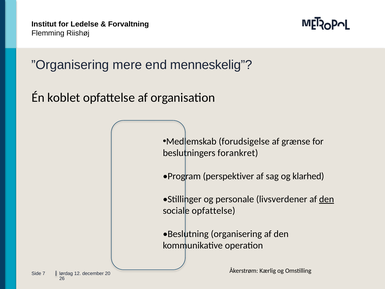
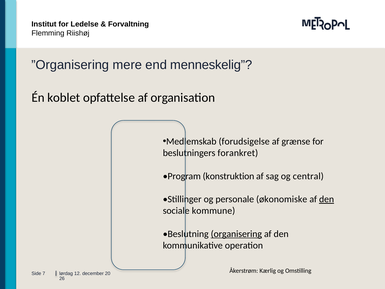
perspektiver: perspektiver -> konstruktion (229, 176)
klarhed: klarhed -> central (308, 176)
livsverdener: livsverdener -> økonomiske (282, 199)
opfattelse: opfattelse -> kommune (213, 211)
organisering underline: none -> present (236, 234)
